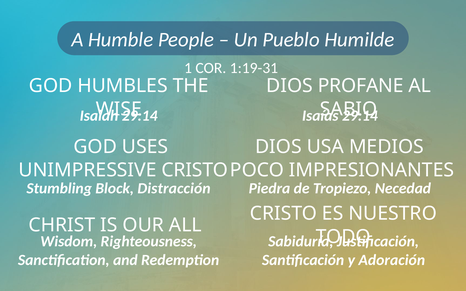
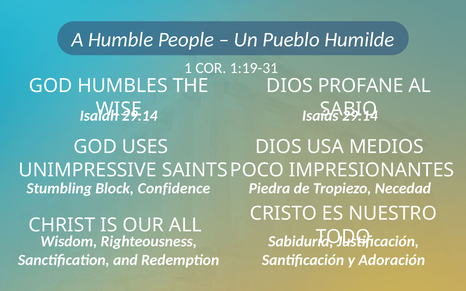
UNIMPRESSIVE CRISTO: CRISTO -> SAINTS (195, 170)
Distracción: Distracción -> Confidence (174, 189)
